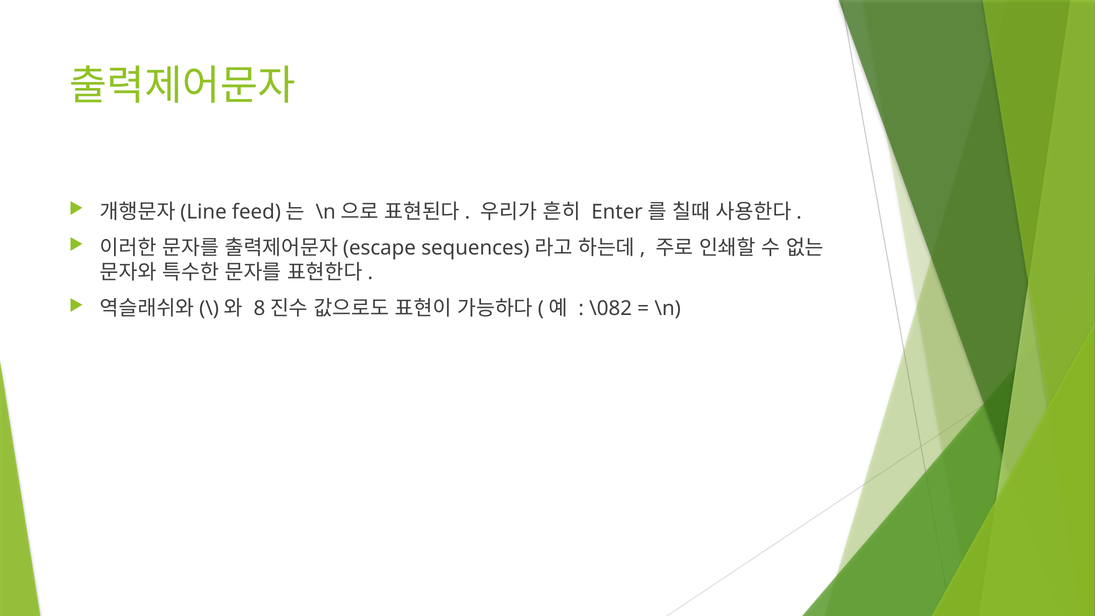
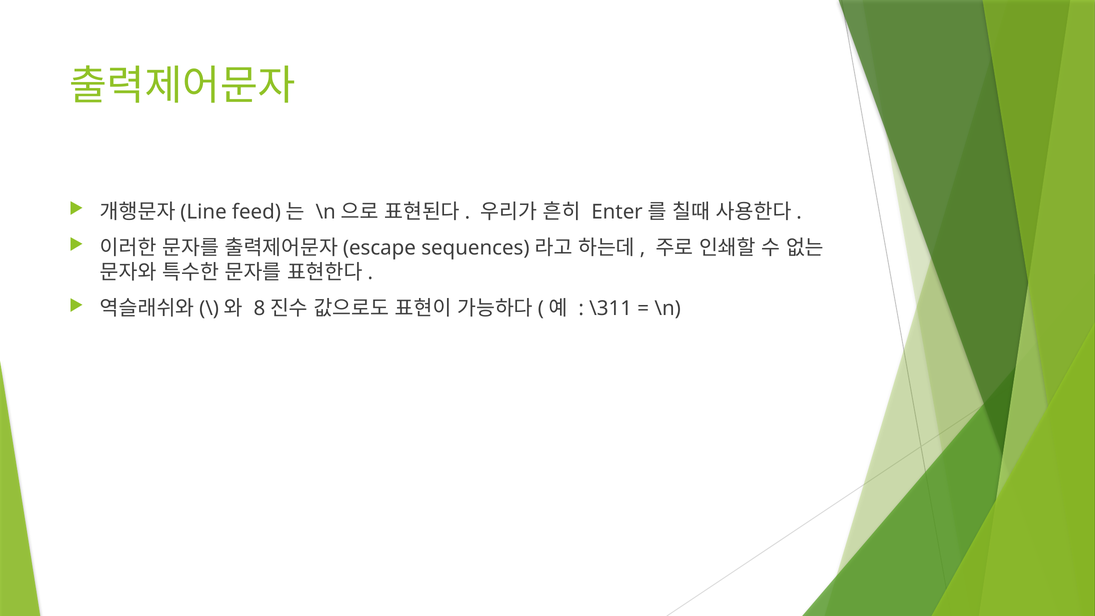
\082: \082 -> \311 (611, 309)
